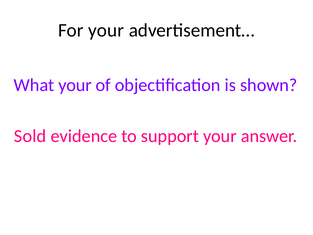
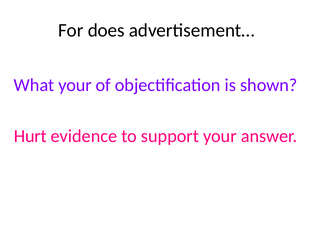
For your: your -> does (106, 30)
Sold: Sold -> Hurt (30, 136)
